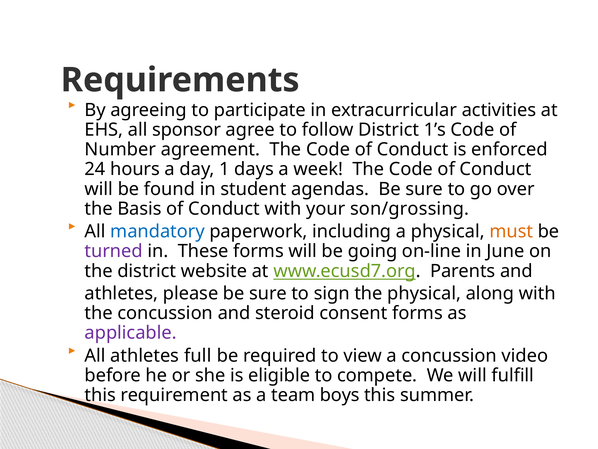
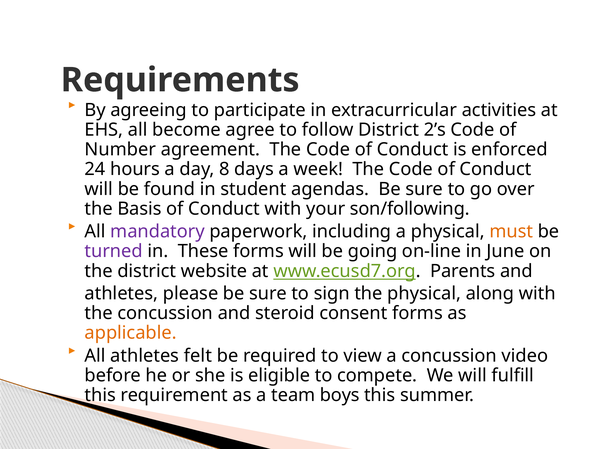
sponsor: sponsor -> become (187, 130)
1’s: 1’s -> 2’s (435, 130)
1: 1 -> 8 (224, 169)
son/grossing: son/grossing -> son/following (410, 209)
mandatory colour: blue -> purple (158, 231)
applicable colour: purple -> orange (131, 333)
full: full -> felt (198, 355)
